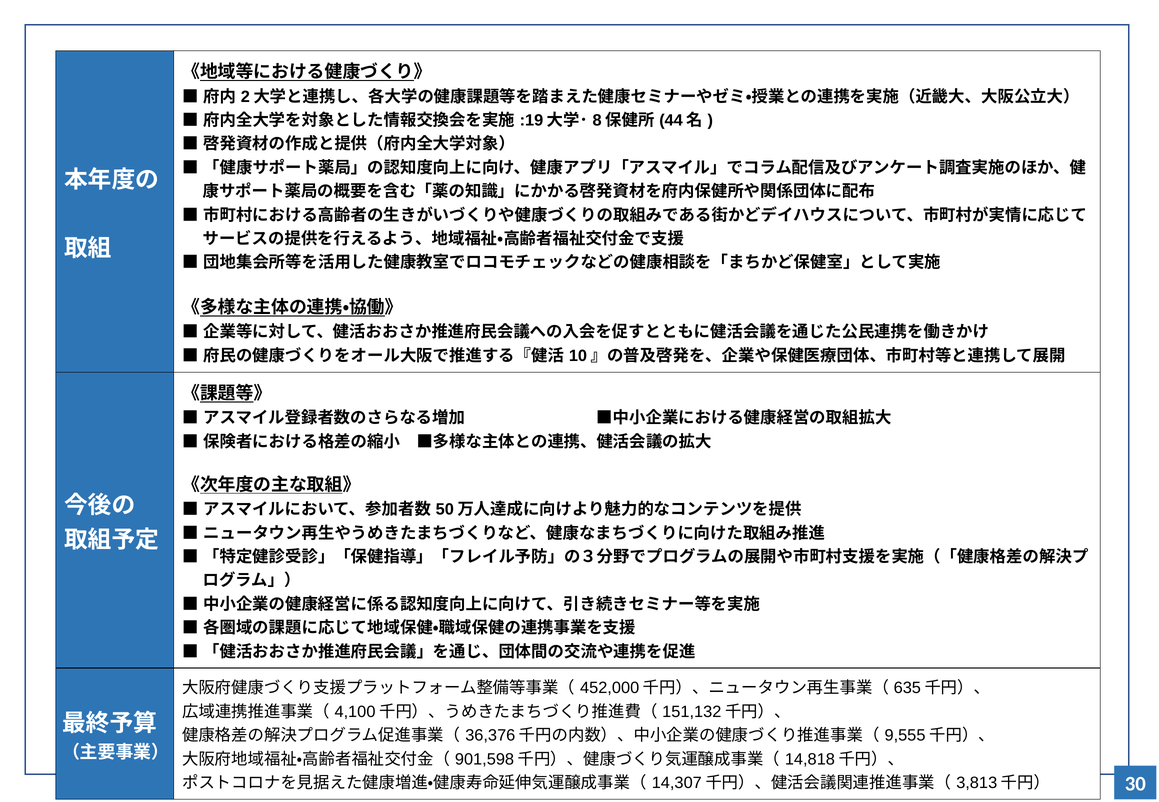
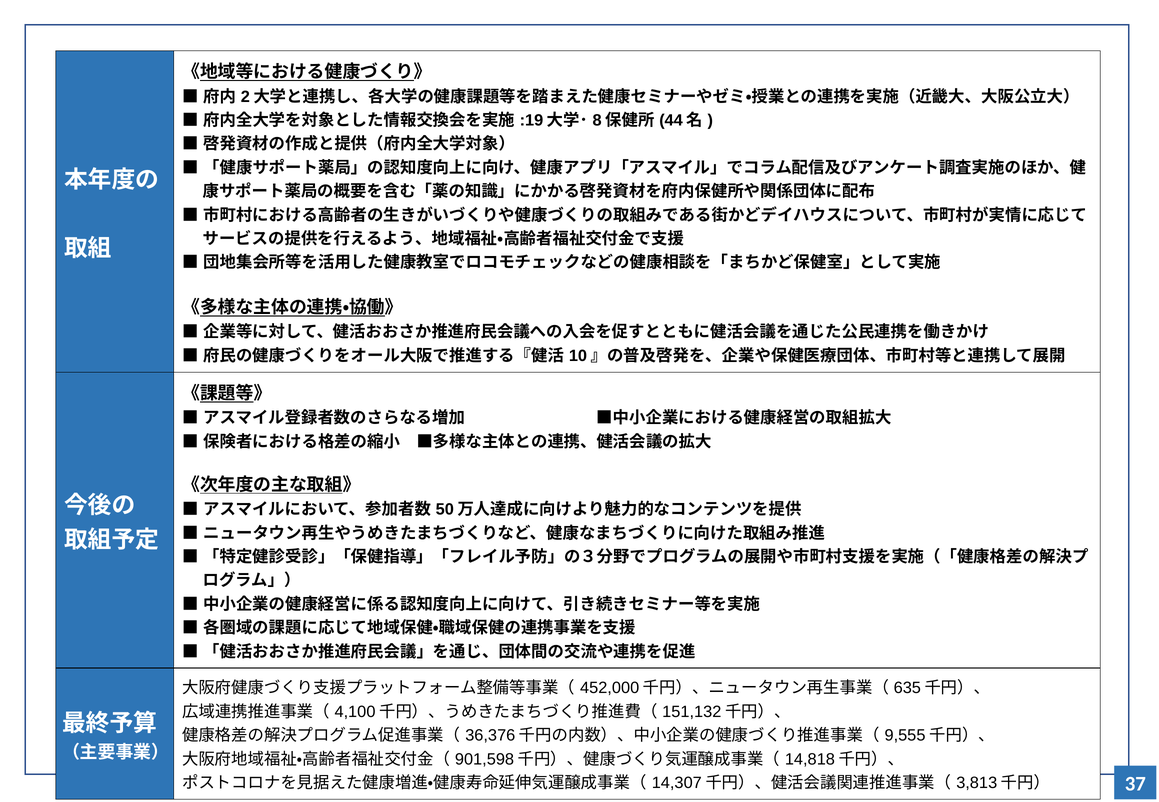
30: 30 -> 37 (1135, 784)
